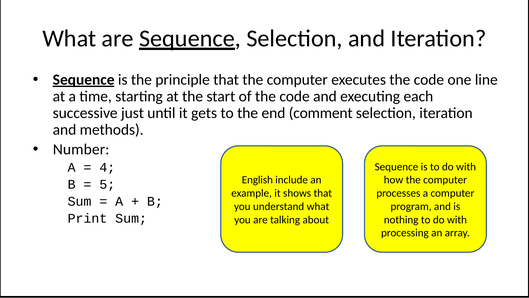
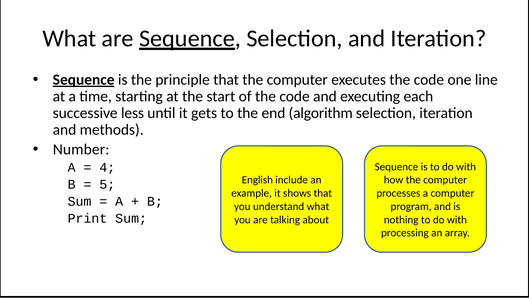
just: just -> less (133, 113)
comment: comment -> algorithm (321, 113)
